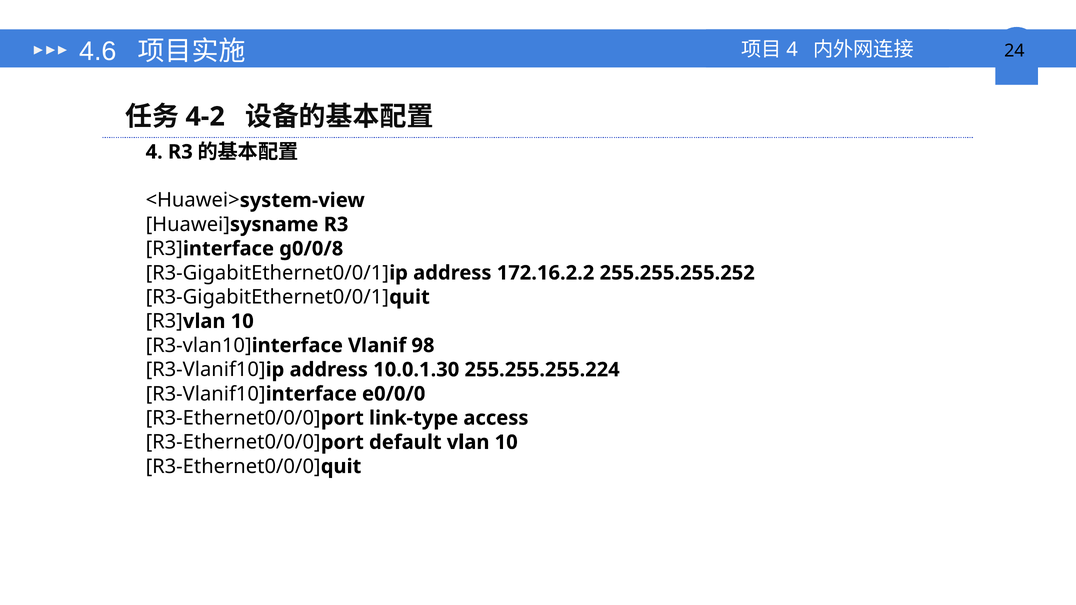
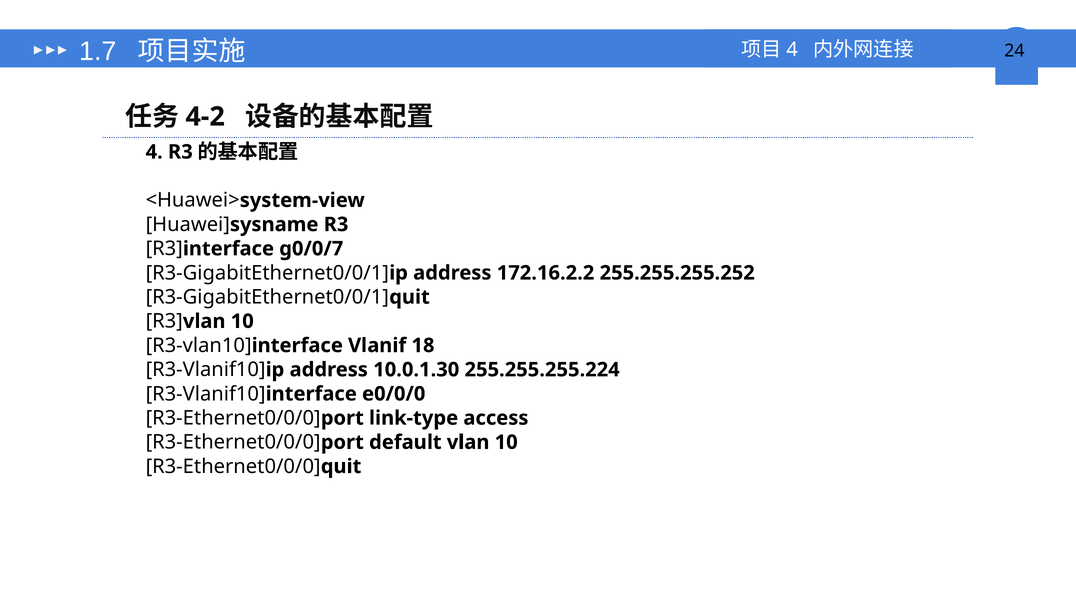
4.6: 4.6 -> 1.7 (98, 52)
g0/0/8: g0/0/8 -> g0/0/7 (311, 249)
98: 98 -> 18 (423, 346)
